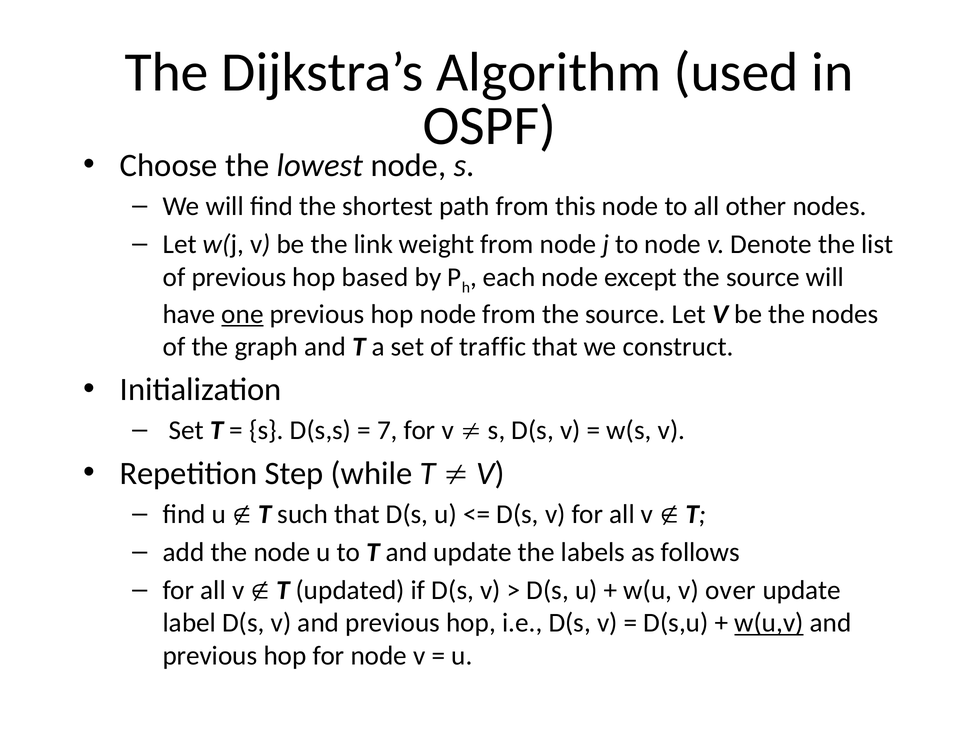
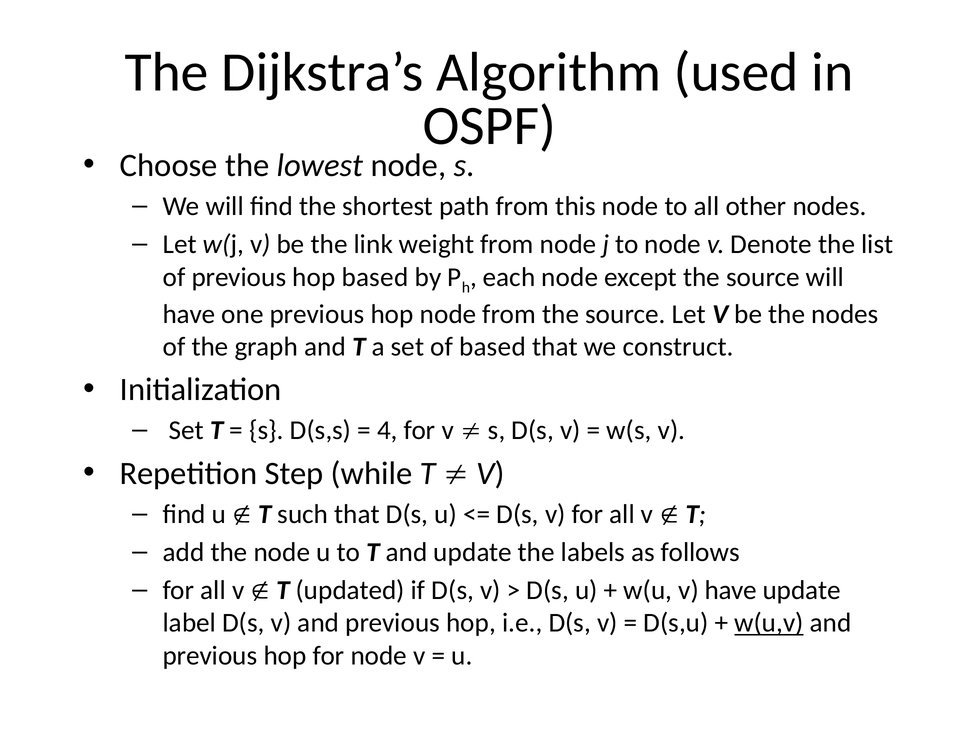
one underline: present -> none (242, 314)
of traffic: traffic -> based (492, 347)
7: 7 -> 4 (387, 431)
v over: over -> have (731, 591)
